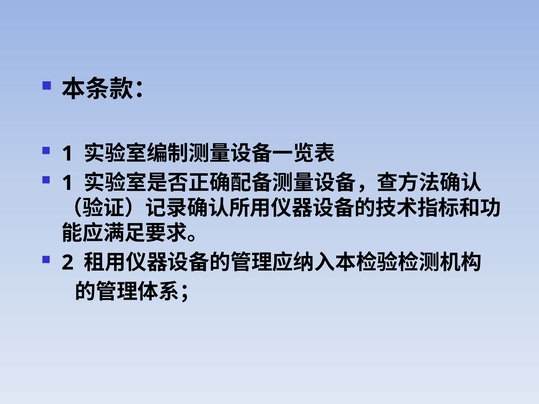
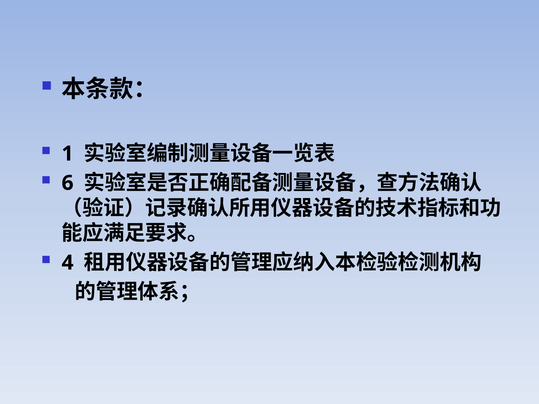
1: 1 -> 6 (68, 183)
2: 2 -> 4 (68, 263)
